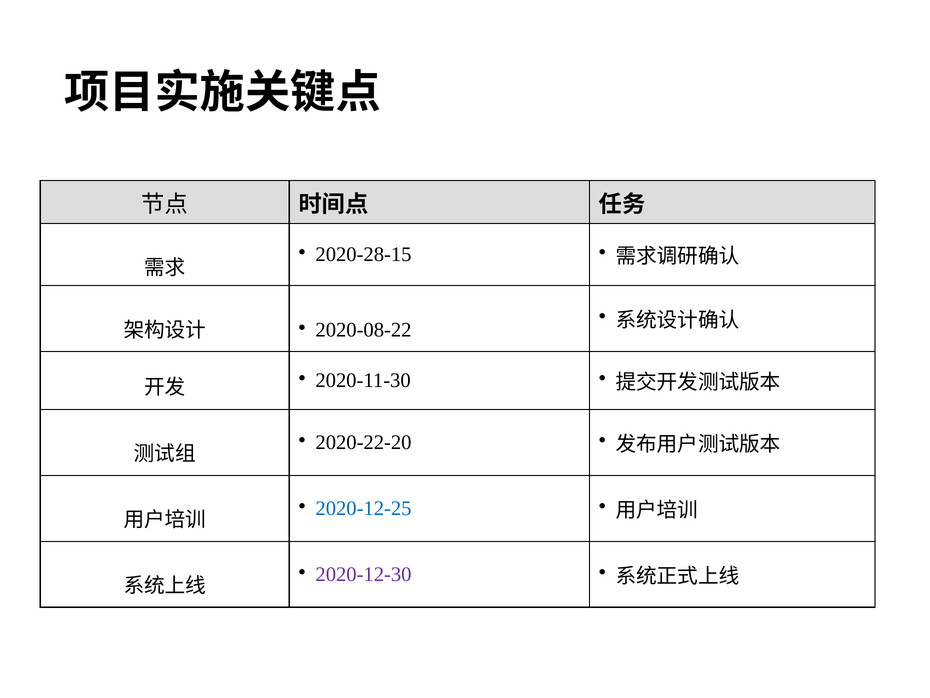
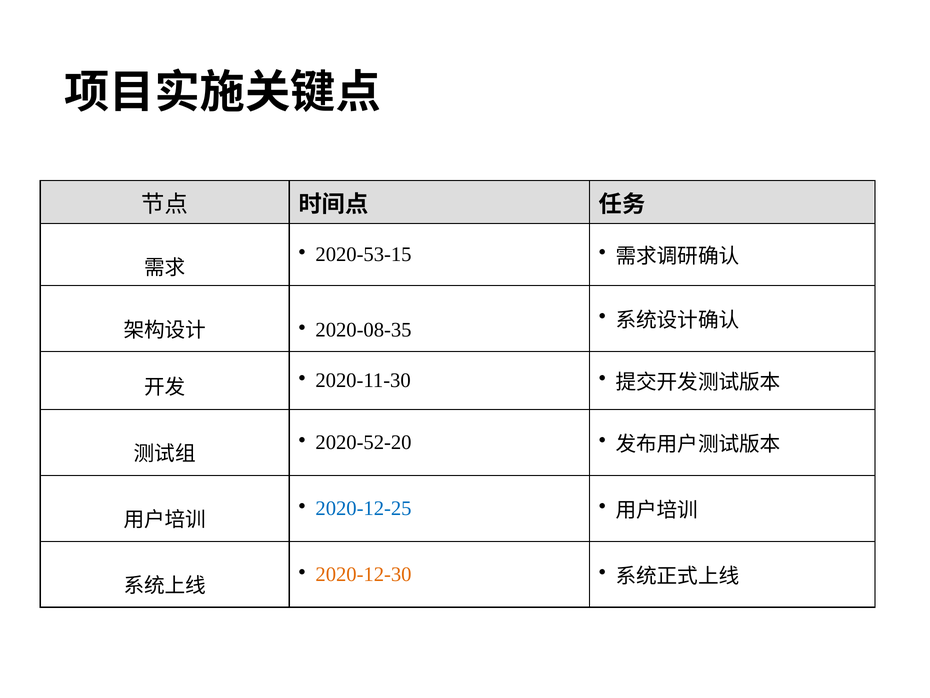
2020-28-15: 2020-28-15 -> 2020-53-15 (363, 254)
2020-08-22: 2020-08-22 -> 2020-08-35 (363, 330)
2020-22-20: 2020-22-20 -> 2020-52-20 (363, 442)
2020-12-30 colour: purple -> orange (363, 574)
